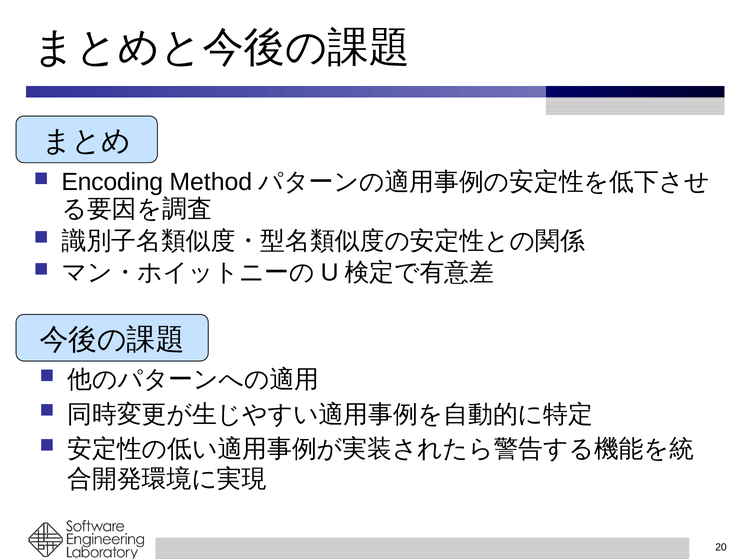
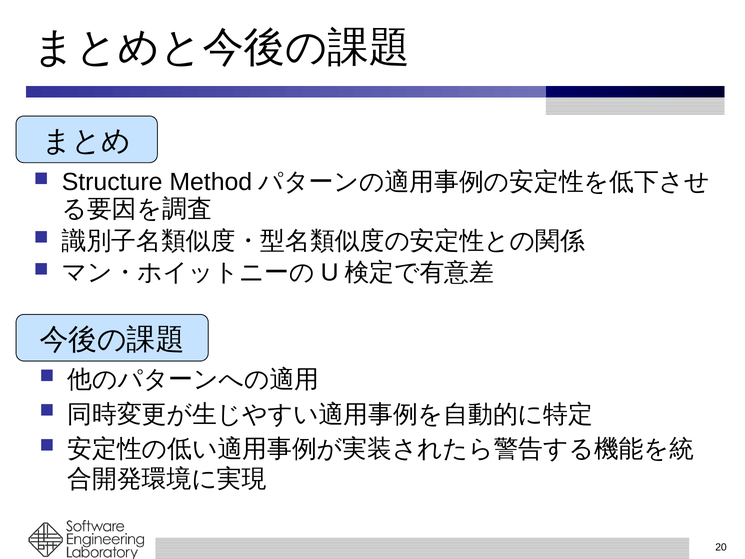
Encoding: Encoding -> Structure (112, 182)
